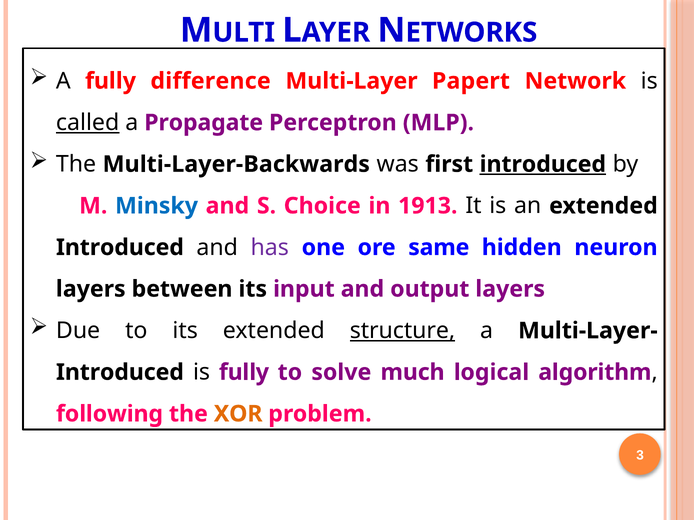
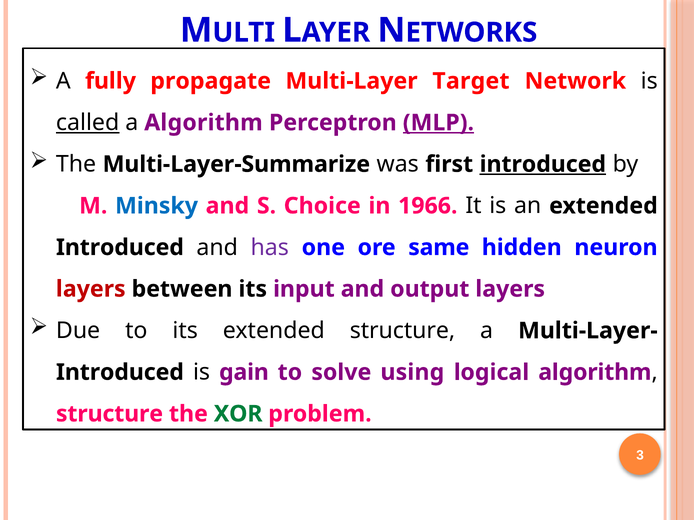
difference: difference -> propagate (211, 81)
Papert: Papert -> Target (471, 81)
a Propagate: Propagate -> Algorithm (203, 123)
MLP underline: none -> present (438, 123)
Multi-Layer-Backwards: Multi-Layer-Backwards -> Multi-Layer-Summarize (236, 164)
1913: 1913 -> 1966 (428, 206)
layers colour: black -> red (91, 289)
structure underline: present -> none (402, 331)
is fully: fully -> gain (244, 373)
much: much -> using (412, 373)
following: following -> structure (110, 414)
XOR colour: orange -> green (238, 414)
